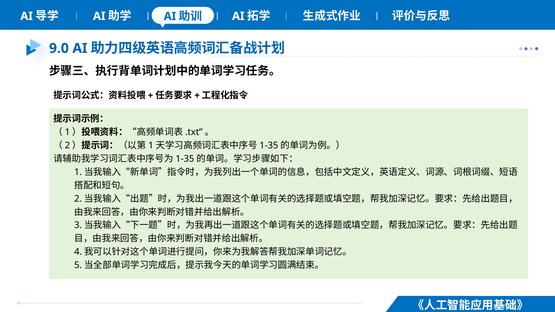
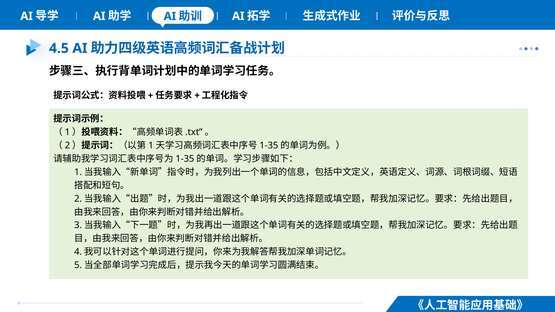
9.0: 9.0 -> 4.5 (59, 48)
